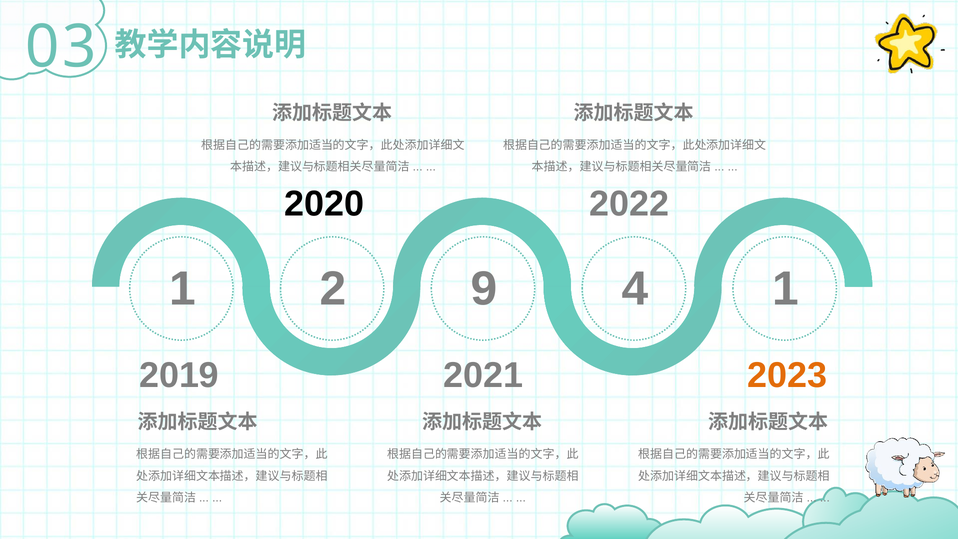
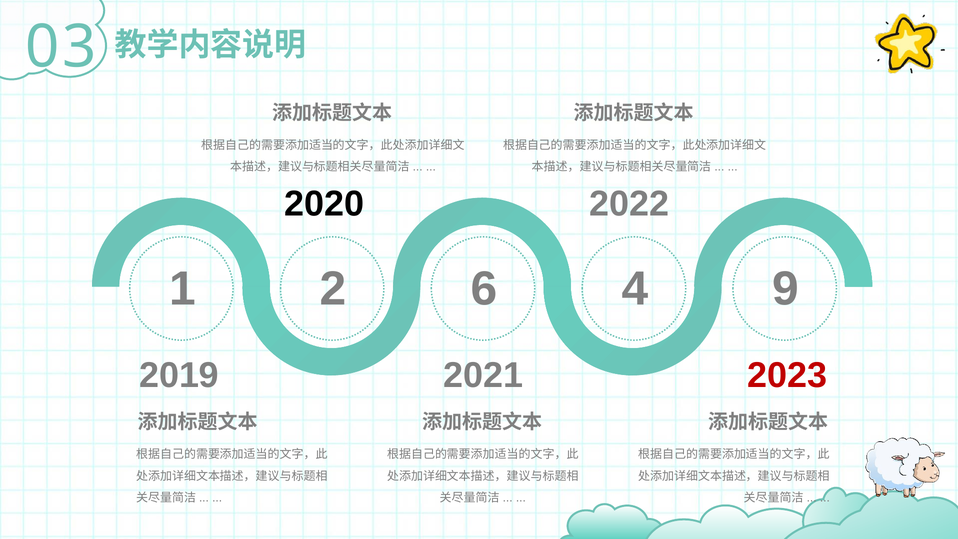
9: 9 -> 6 (484, 289)
4 1: 1 -> 9 (786, 289)
2023 colour: orange -> red (787, 375)
